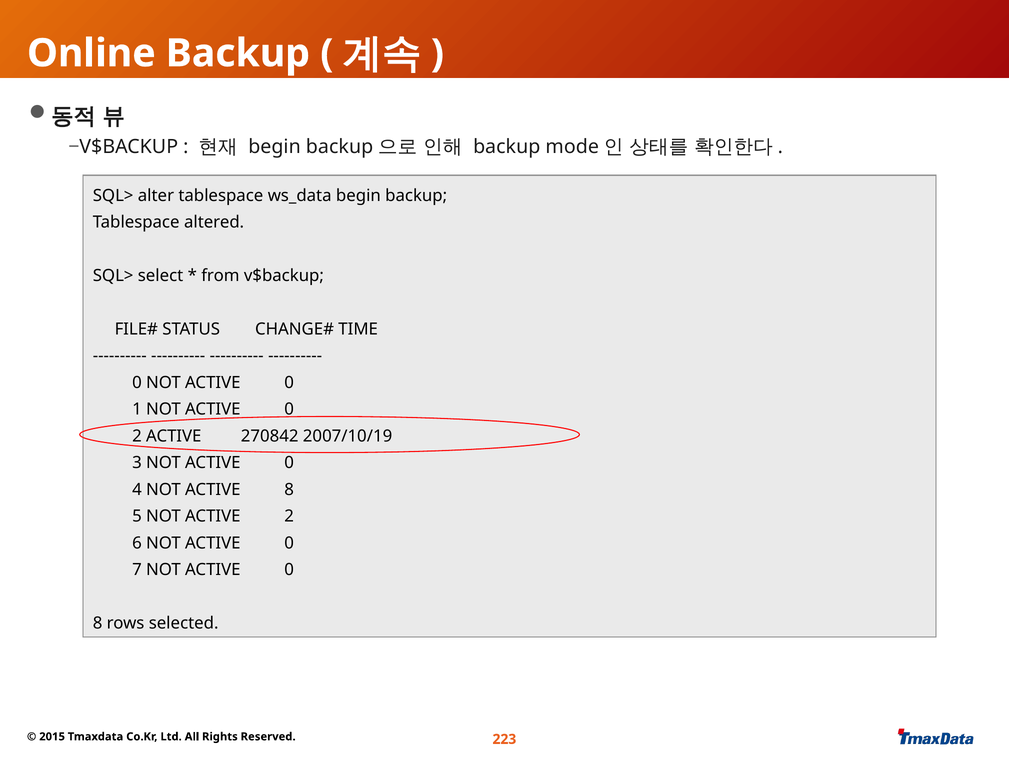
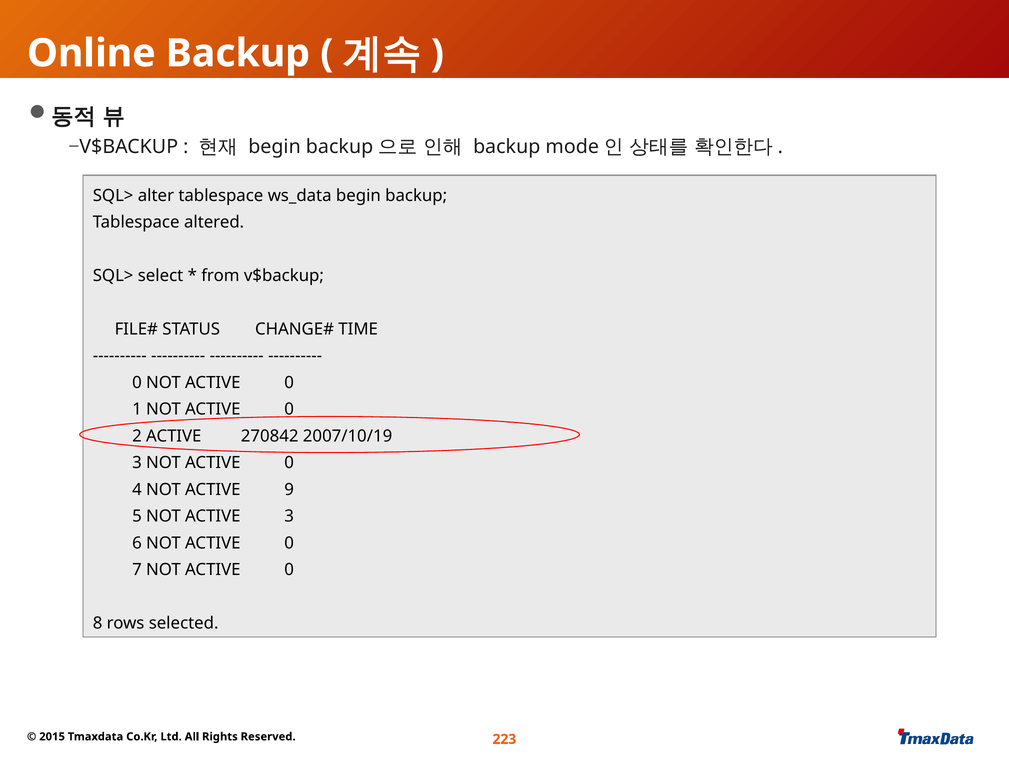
ACTIVE 8: 8 -> 9 (289, 490)
ACTIVE 2: 2 -> 3 (289, 516)
